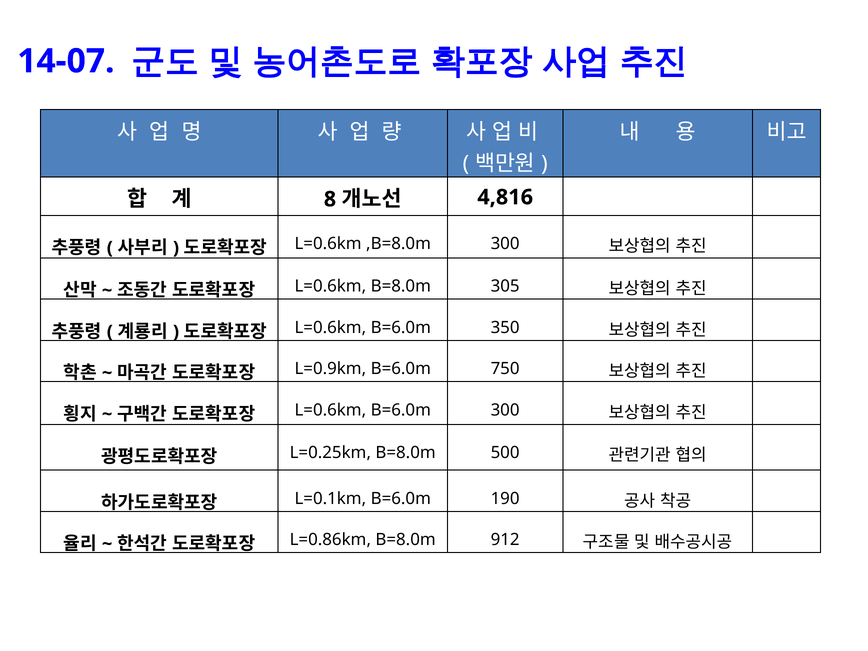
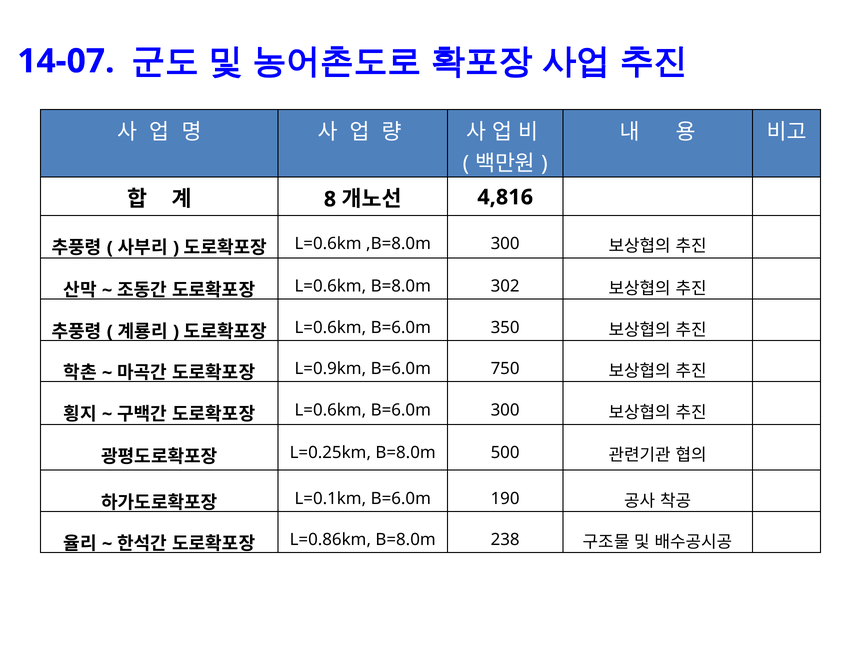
305: 305 -> 302 (505, 286)
912: 912 -> 238 (505, 540)
